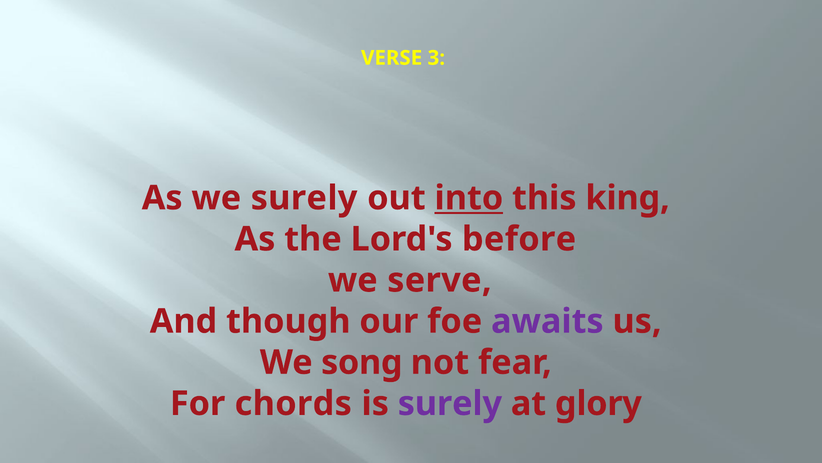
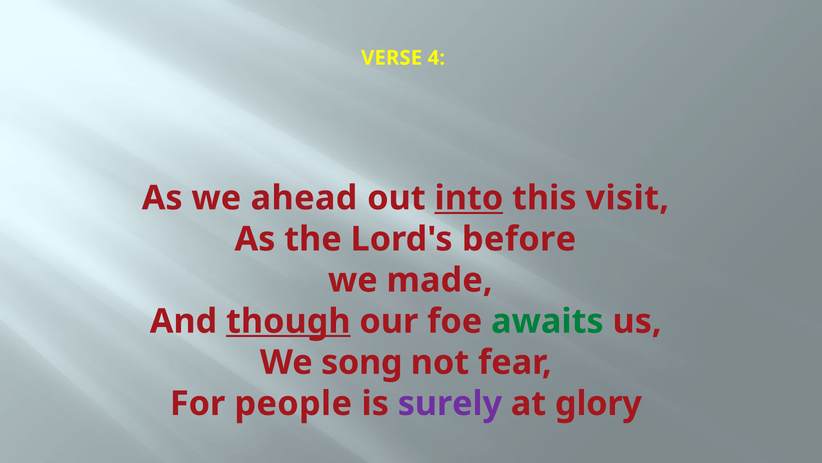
3: 3 -> 4 (436, 58)
we surely: surely -> ahead (304, 198)
king: king -> visit (627, 198)
serve: serve -> made (440, 280)
though underline: none -> present (288, 321)
awaits colour: purple -> green (547, 321)
chords: chords -> people (293, 403)
